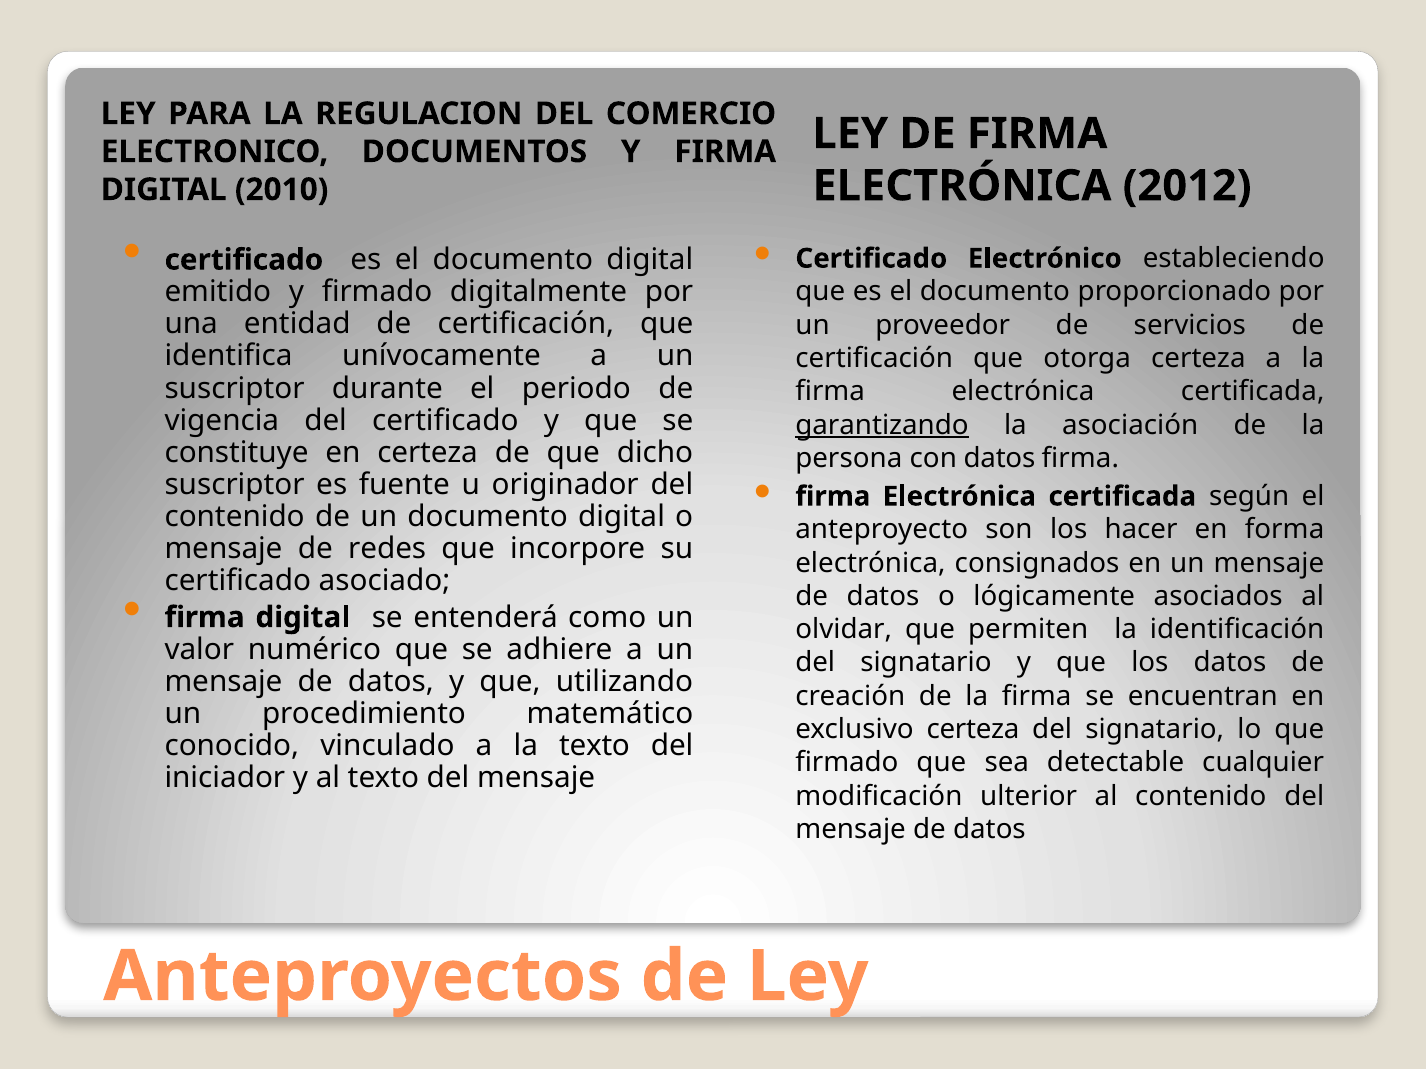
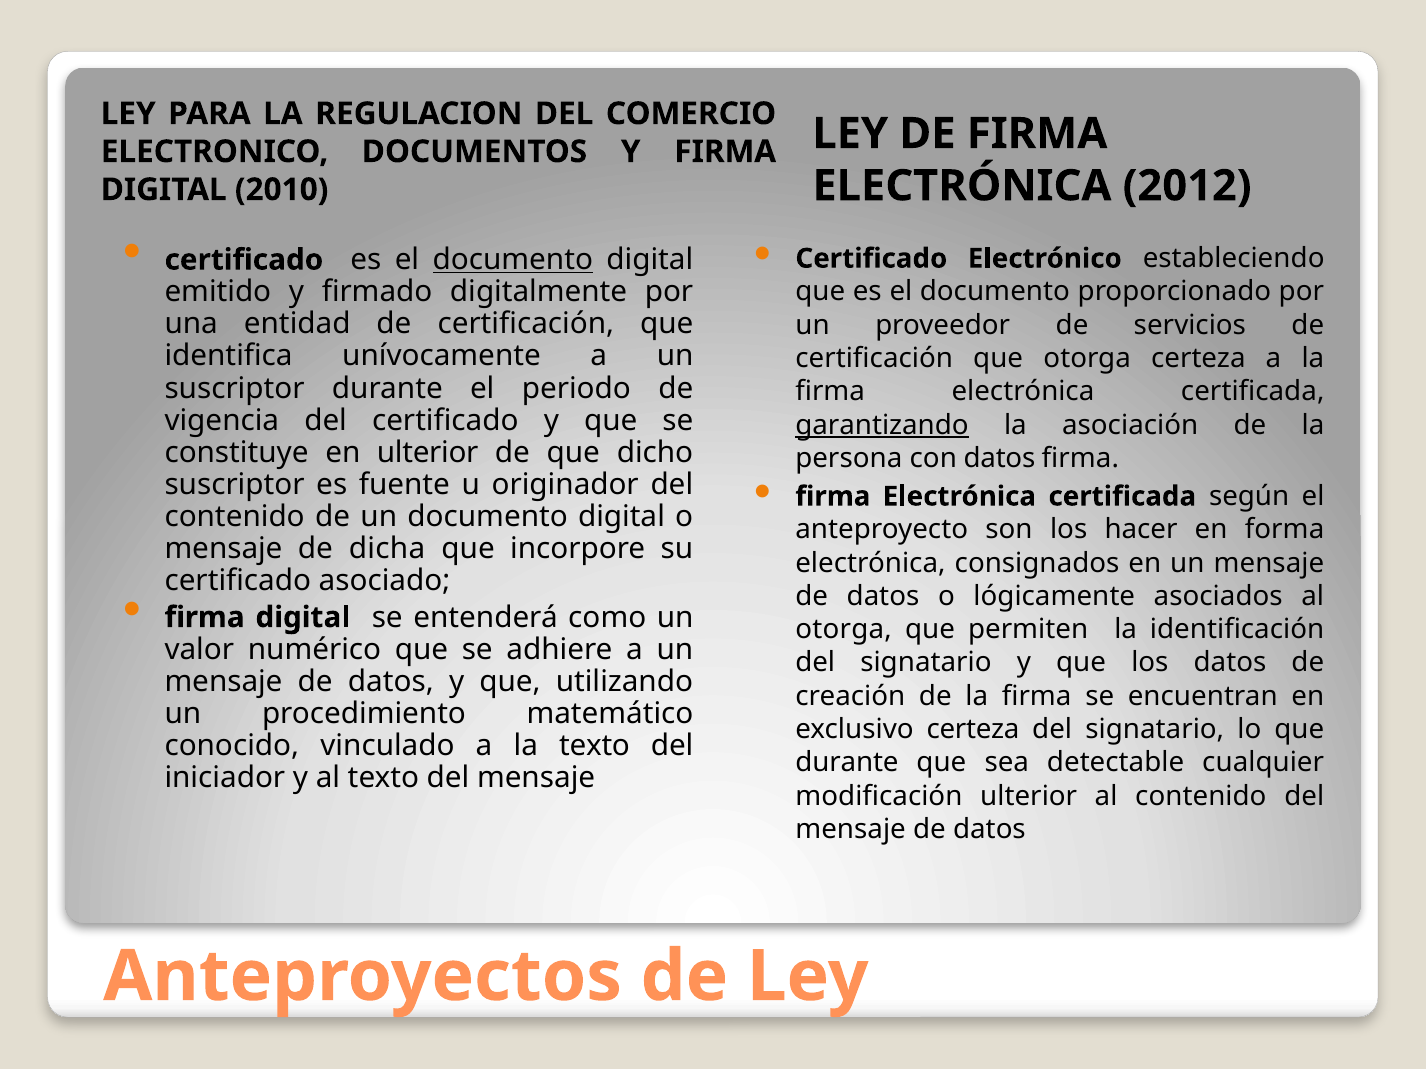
documento underline: none -> present (513, 260)
en certeza: certeza -> ulterior (428, 453)
redes: redes -> dicha (387, 549)
olvidar: olvidar -> otorga (844, 630)
firmado: firmado -> durante (847, 763)
